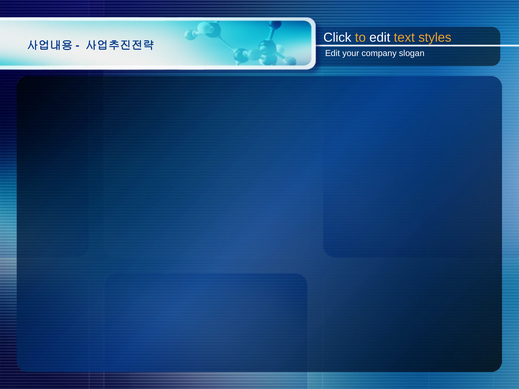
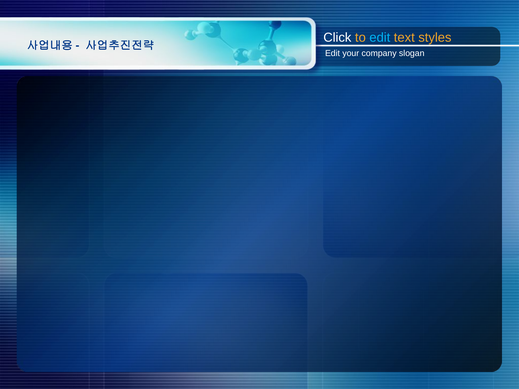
edit colour: white -> light blue (380, 38)
